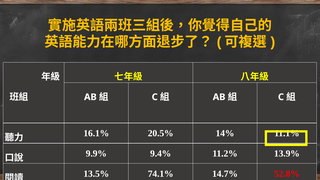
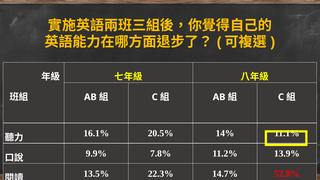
9.4%: 9.4% -> 7.8% (161, 154)
74.1%: 74.1% -> 22.3% (161, 174)
